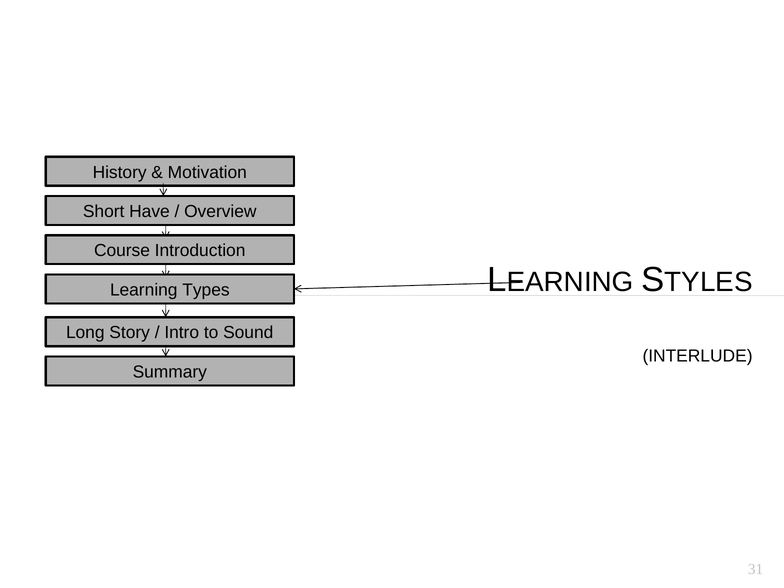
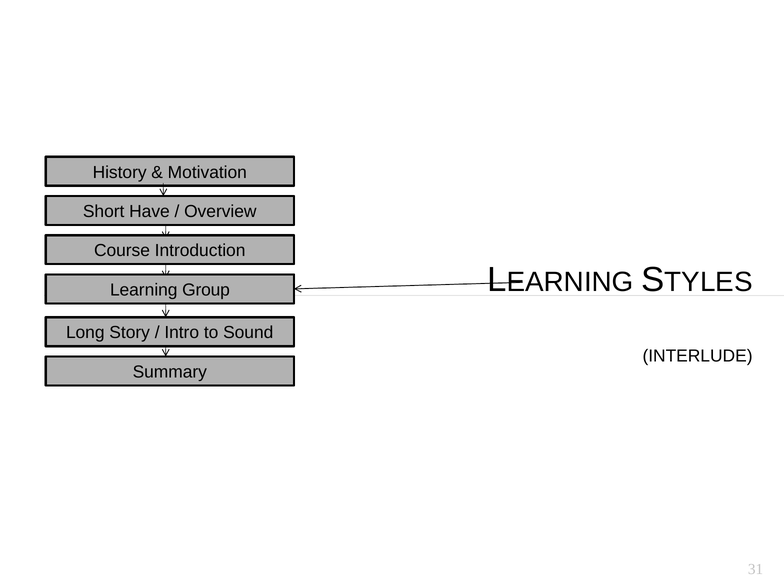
Types: Types -> Group (206, 290)
